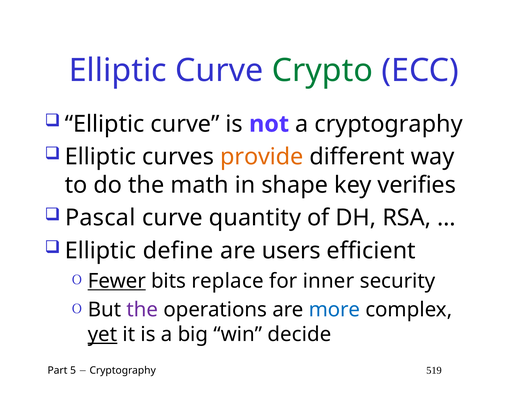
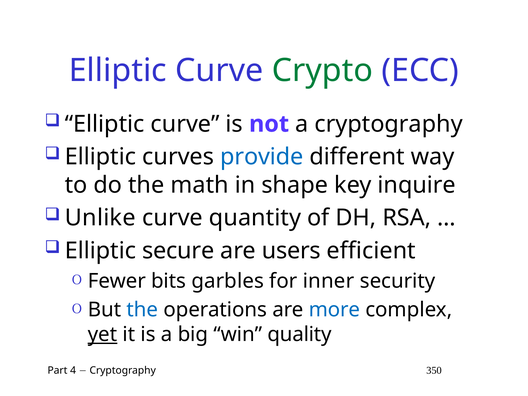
provide colour: orange -> blue (262, 157)
verifies: verifies -> inquire (417, 185)
Pascal: Pascal -> Unlike (100, 218)
define: define -> secure (178, 251)
Fewer underline: present -> none (117, 281)
replace: replace -> garbles (228, 281)
the colour: purple -> blue (142, 310)
decide: decide -> quality (300, 334)
5: 5 -> 4 (73, 370)
519: 519 -> 350 (434, 370)
